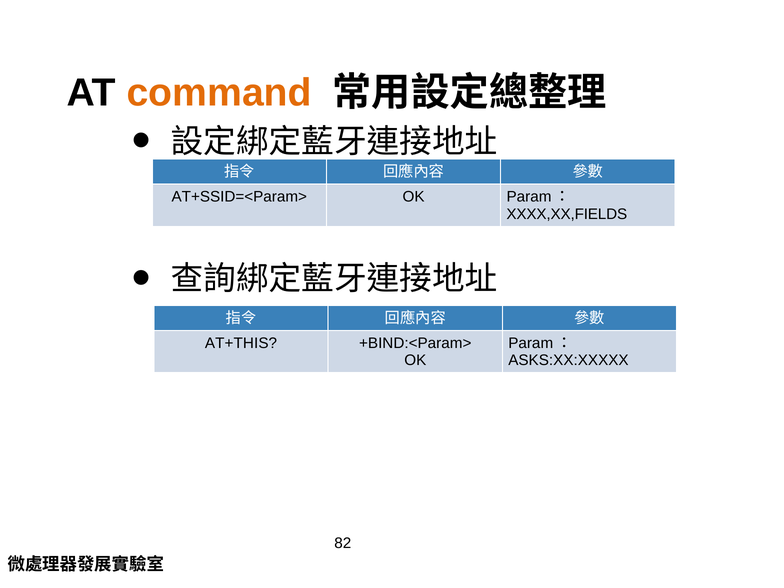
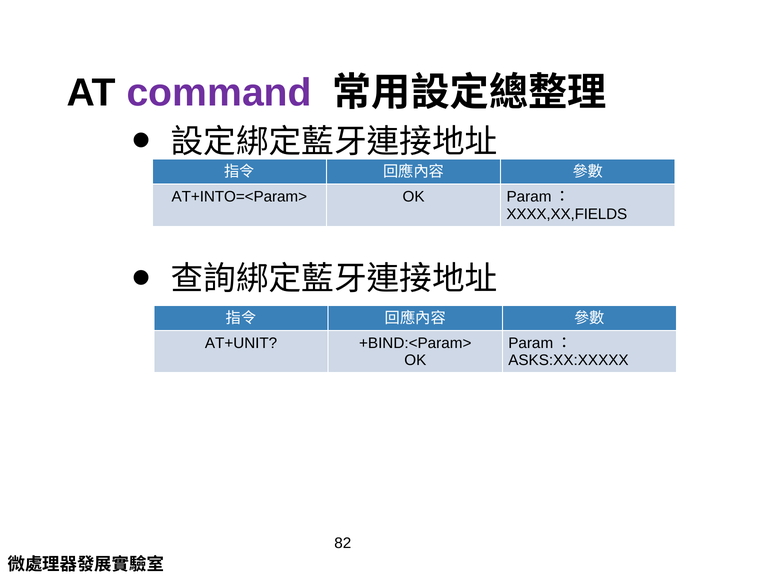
command colour: orange -> purple (219, 93)
AT+SSID=<Param>: AT+SSID=<Param> -> AT+INTO=<Param> (239, 197)
AT+THIS: AT+THIS -> AT+UNIT (241, 343)
